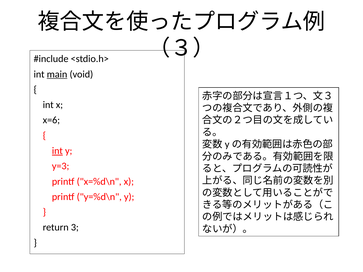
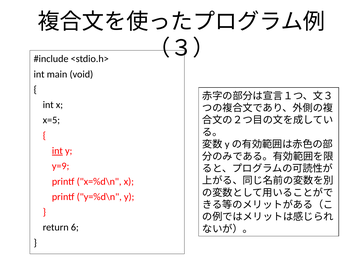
main underline: present -> none (57, 74)
x=6: x=6 -> x=5 (51, 120)
y=3: y=3 -> y=9 (61, 166)
3: 3 -> 6 (75, 228)
